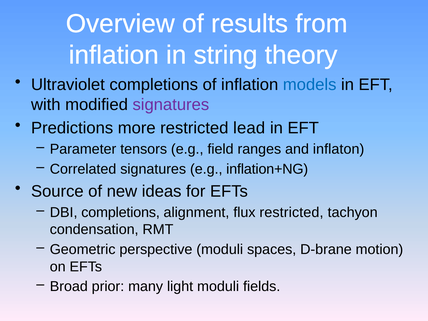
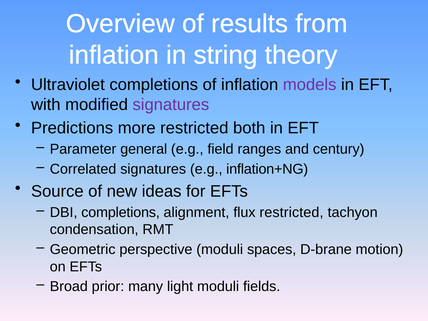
models colour: blue -> purple (310, 85)
lead: lead -> both (249, 128)
tensors: tensors -> general (144, 149)
inflaton: inflaton -> century (339, 149)
